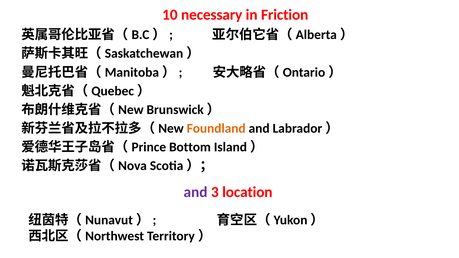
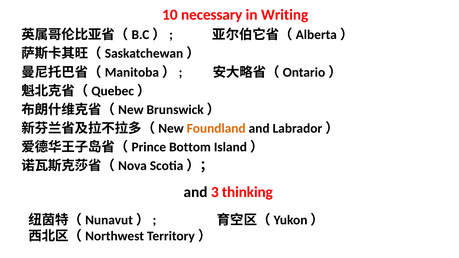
Friction: Friction -> Writing (285, 15)
and colour: purple -> black (196, 192)
location: location -> thinking (247, 192)
